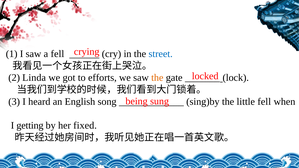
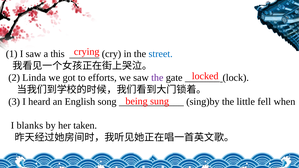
a fell: fell -> this (58, 54)
the colour: orange -> purple (157, 78)
getting: getting -> blanks (30, 126)
fixed: fixed -> taken (85, 126)
